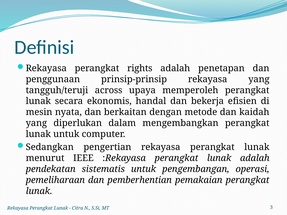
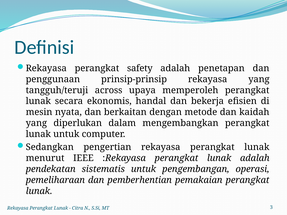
rights: rights -> safety (140, 68)
